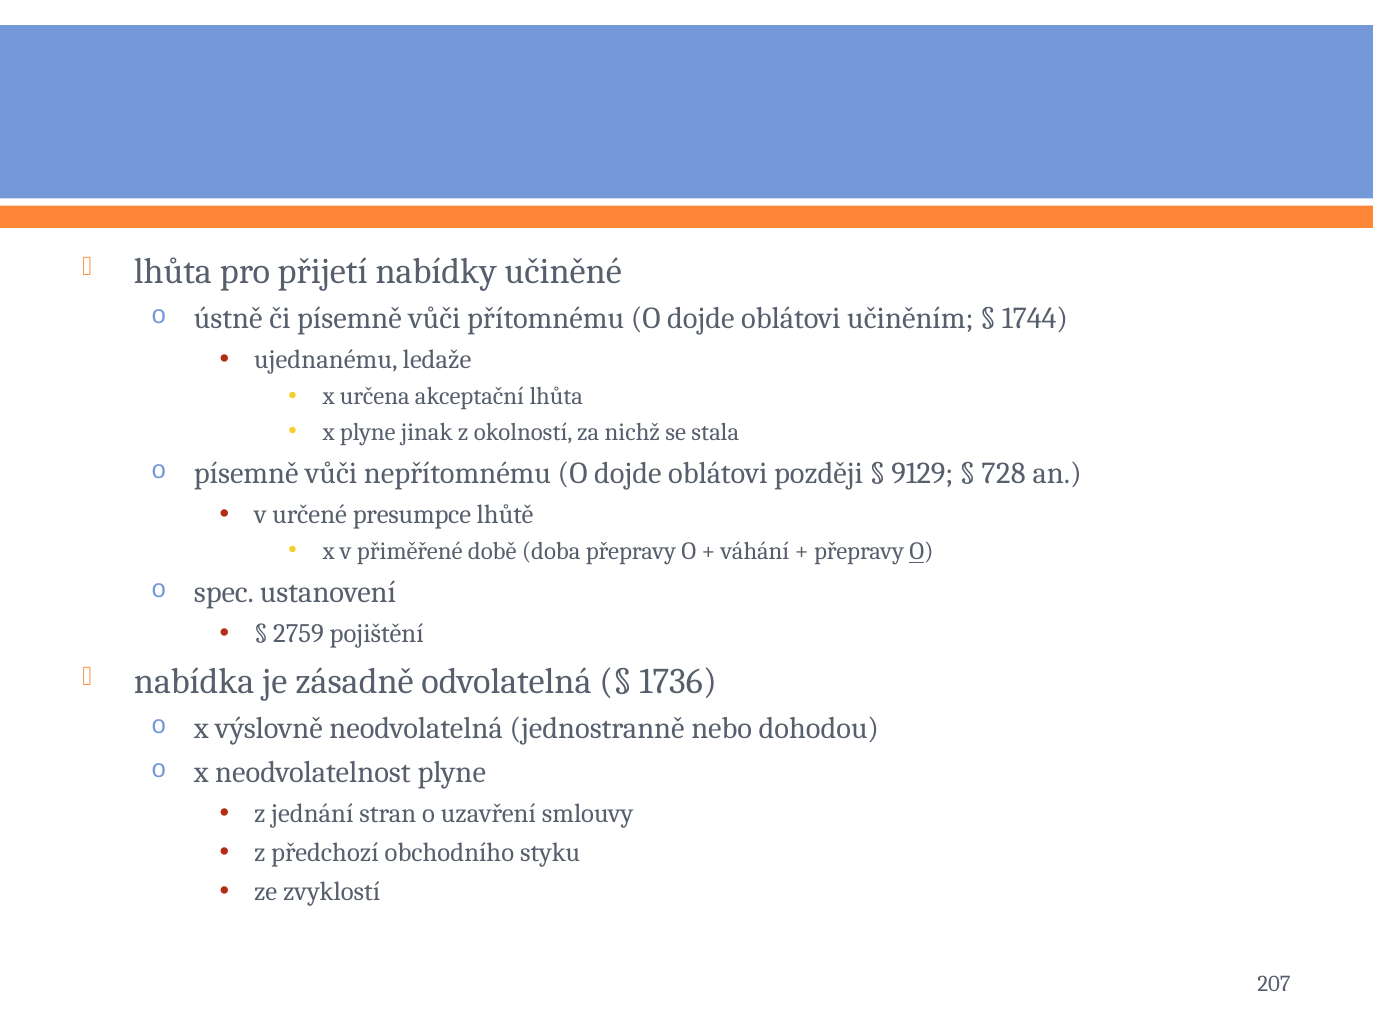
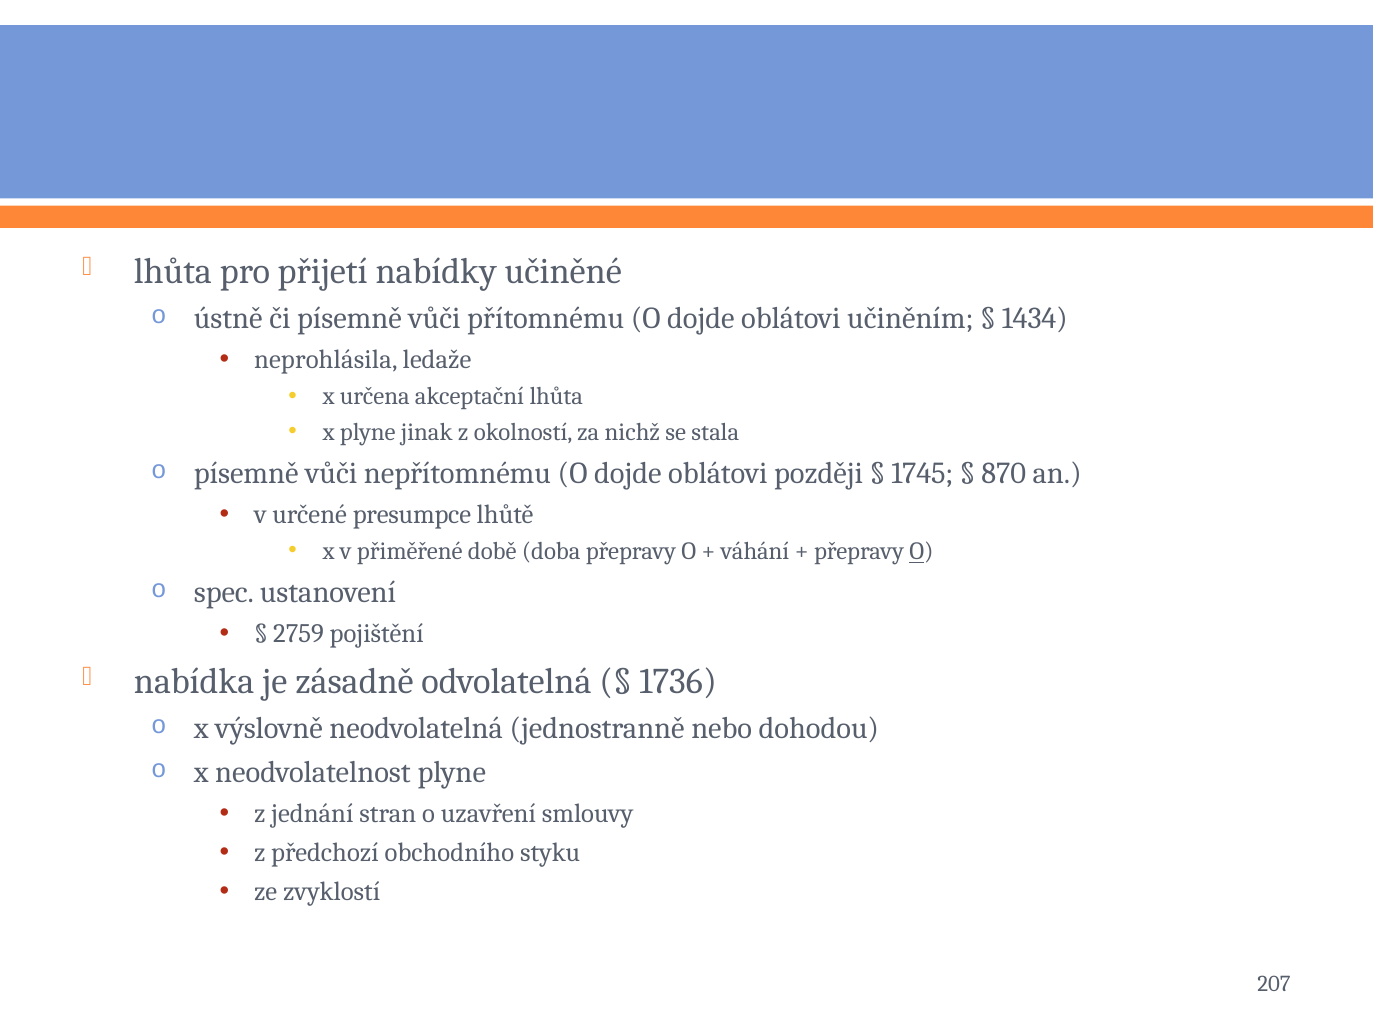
1744: 1744 -> 1434 (1035, 319)
ujednanému: ujednanému -> neprohlásila (326, 360)
9129: 9129 -> 1745 (922, 474)
728: 728 -> 870 (1004, 474)
